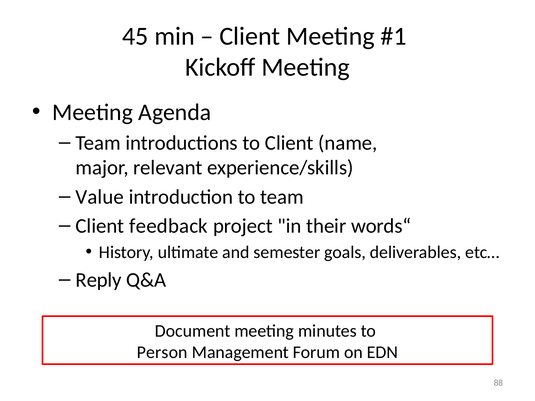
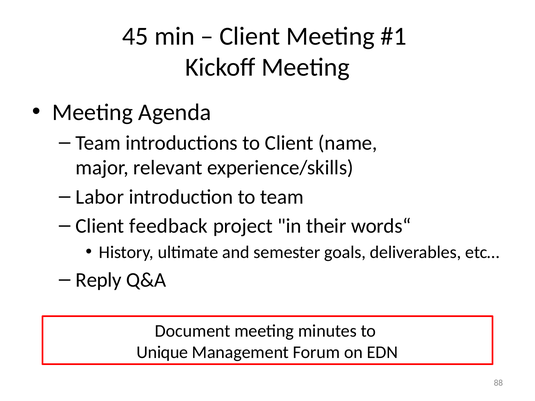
Value: Value -> Labor (100, 197)
Person: Person -> Unique (162, 352)
